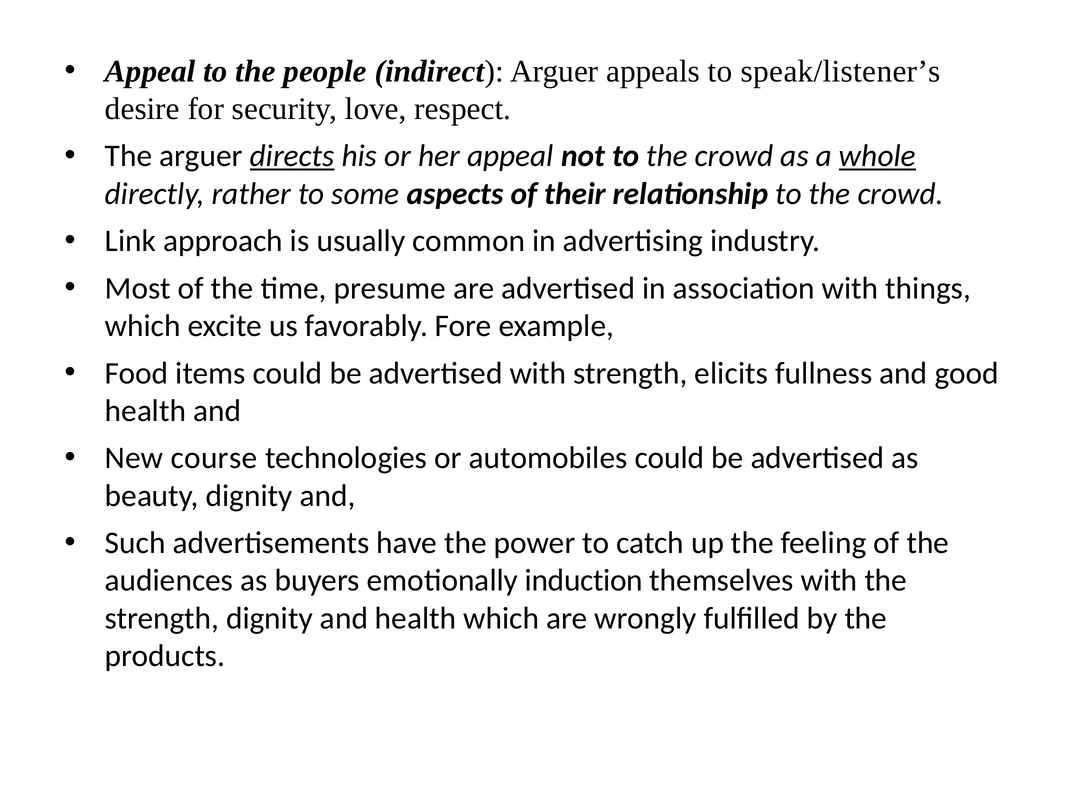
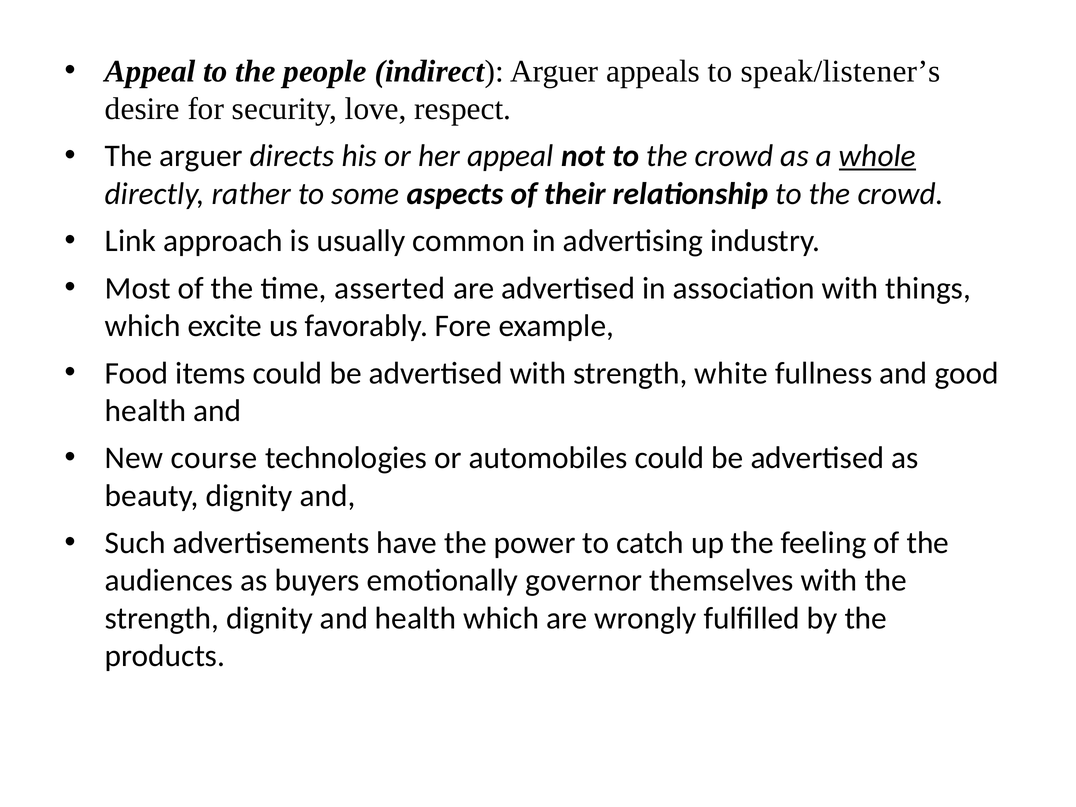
directs underline: present -> none (292, 156)
presume: presume -> asserted (390, 288)
elicits: elicits -> white (731, 373)
induction: induction -> governor (584, 581)
